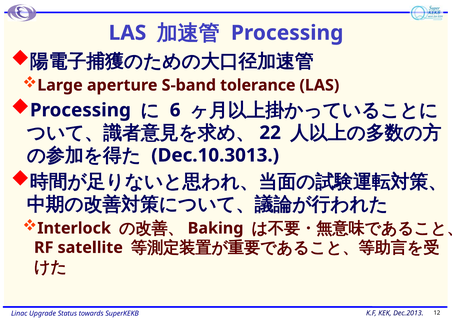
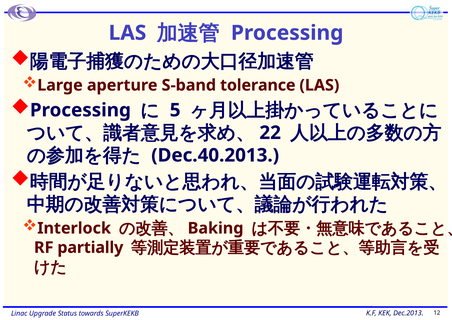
6: 6 -> 5 (175, 110)
Dec.10.3013: Dec.10.3013 -> Dec.40.2013 (215, 155)
satellite: satellite -> partially (90, 247)
